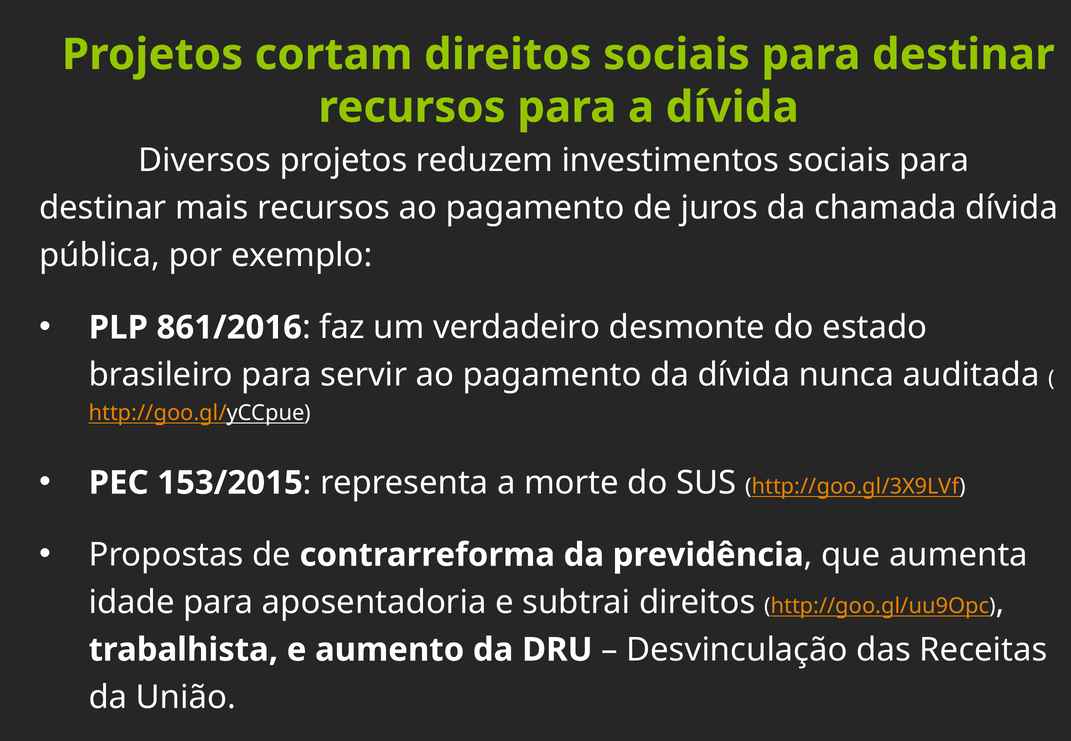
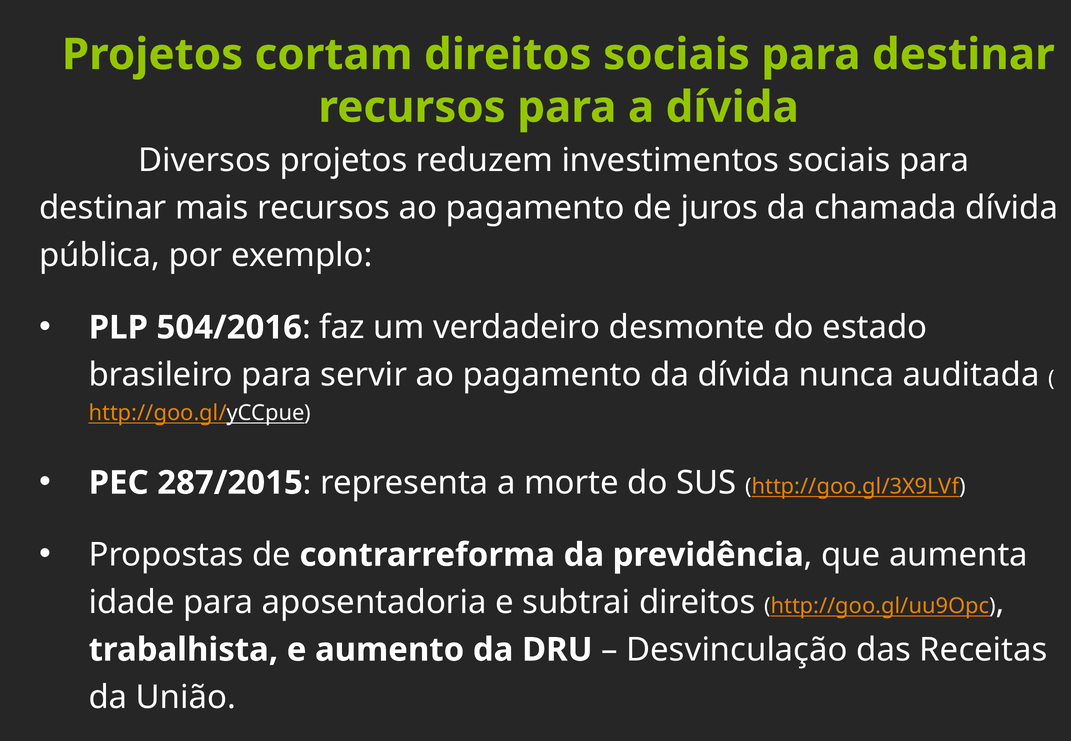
861/2016: 861/2016 -> 504/2016 (229, 328)
153/2015: 153/2015 -> 287/2015 (230, 483)
